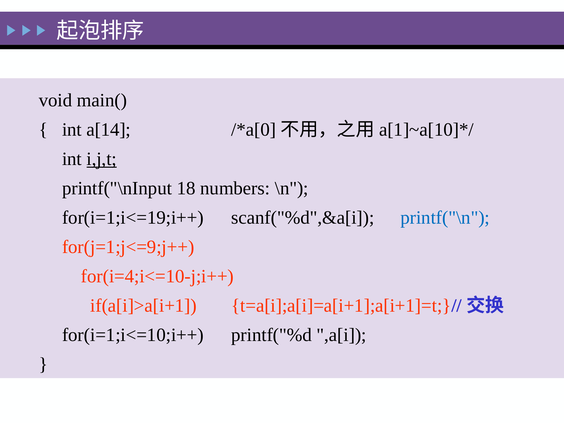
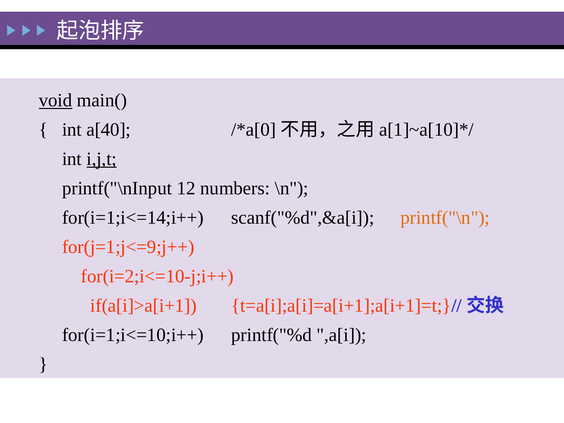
void underline: none -> present (56, 100)
a[14: a[14 -> a[40 (109, 130)
18: 18 -> 12 (186, 188)
for(i=1;i<=19;i++: for(i=1;i<=19;i++ -> for(i=1;i<=14;i++ (133, 218)
printf("\n colour: blue -> orange (445, 218)
for(i=4;i<=10-j;i++: for(i=4;i<=10-j;i++ -> for(i=2;i<=10-j;i++ (157, 276)
